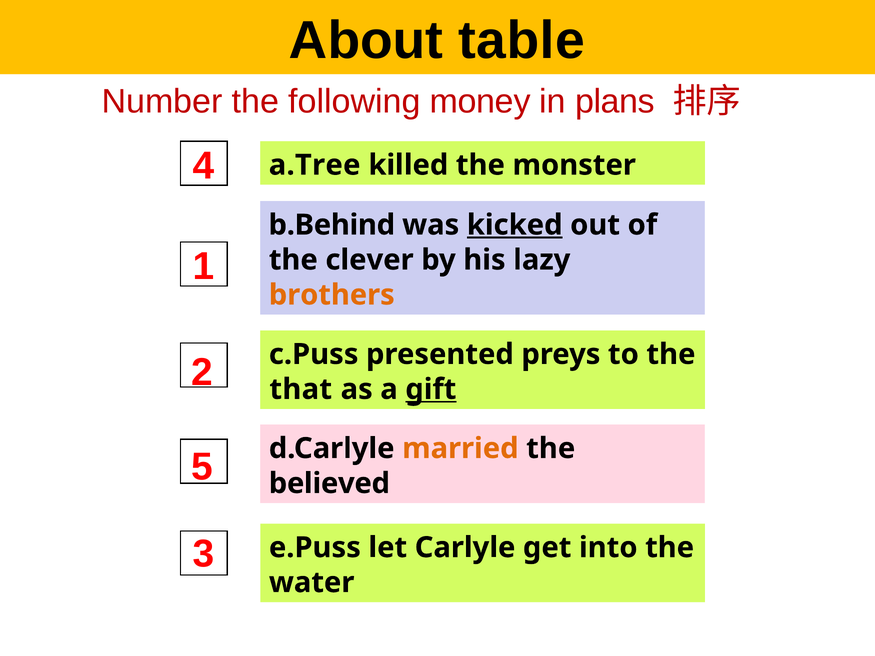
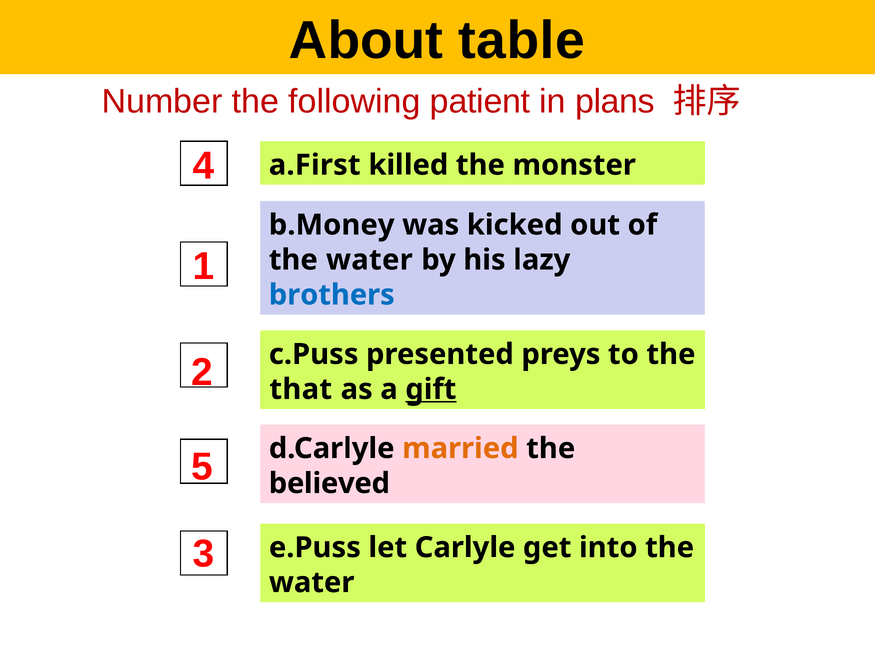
money: money -> patient (480, 101)
a.Tree: a.Tree -> a.First (315, 165)
b.Behind: b.Behind -> b.Money (332, 225)
kicked underline: present -> none (515, 225)
clever: clever -> water (369, 260)
brothers colour: orange -> blue (332, 295)
